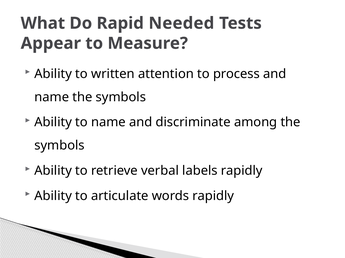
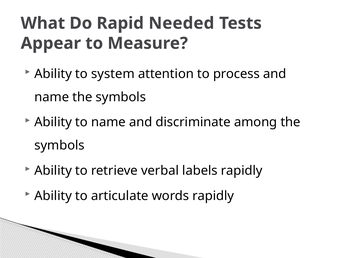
written: written -> system (113, 74)
